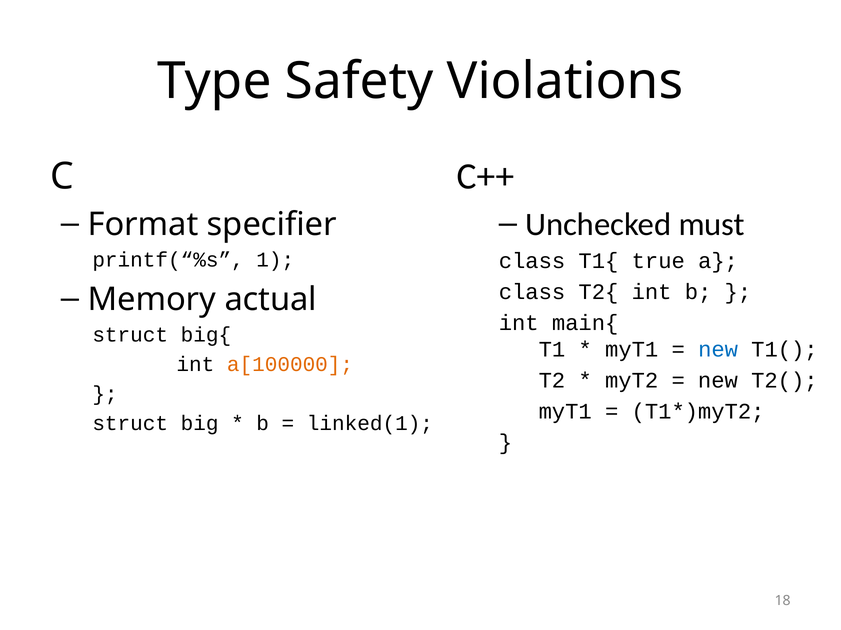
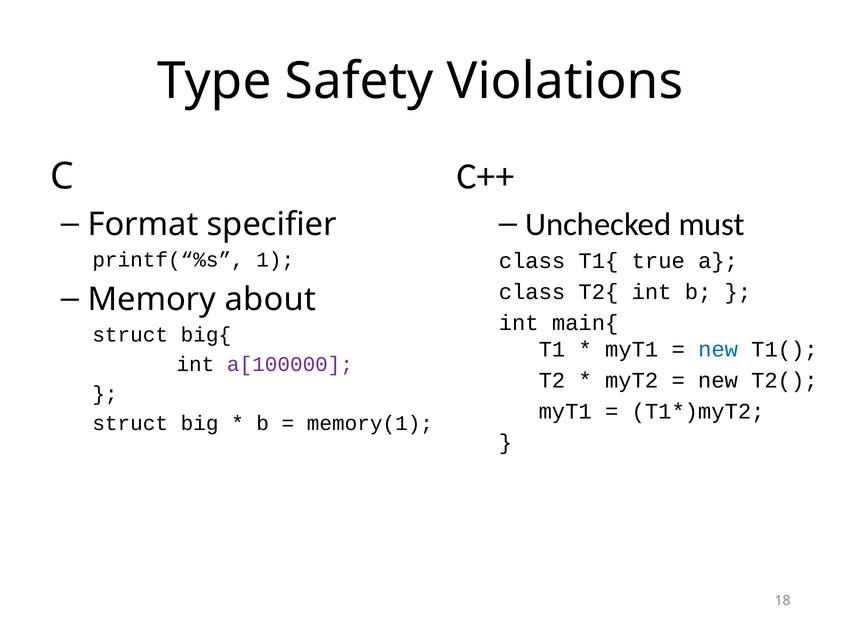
actual: actual -> about (270, 300)
a[100000 colour: orange -> purple (290, 365)
linked(1: linked(1 -> memory(1 (370, 424)
